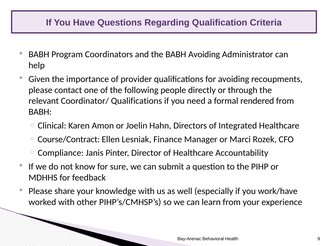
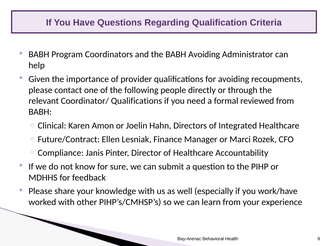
rendered: rendered -> reviewed (257, 101)
Course/Contract: Course/Contract -> Future/Contract (69, 139)
